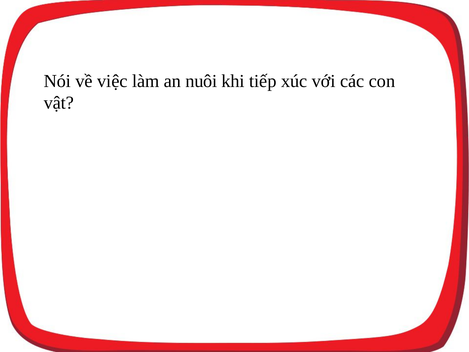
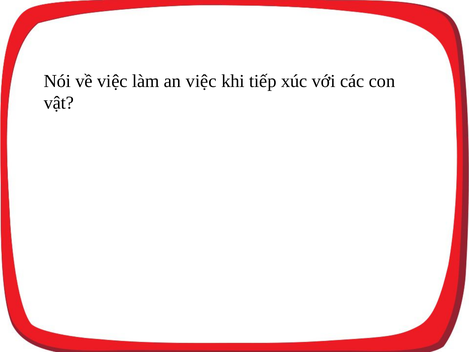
an nuôi: nuôi -> việc (201, 81)
